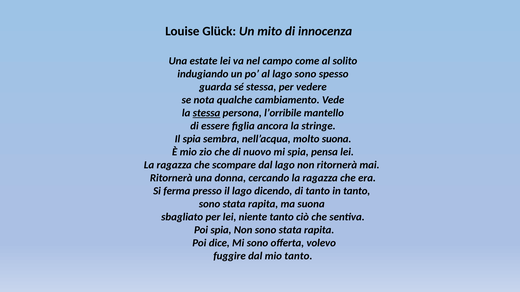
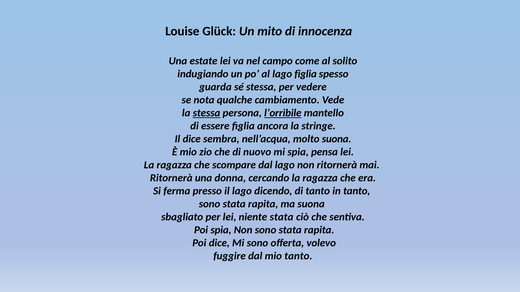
lago sono: sono -> figlia (306, 74)
l’orribile underline: none -> present (283, 113)
Il spia: spia -> dice (192, 139)
niente tanto: tanto -> stata (282, 217)
